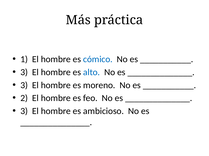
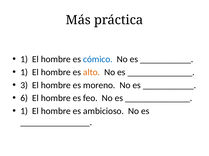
3: 3 -> 1 (24, 73)
alto colour: blue -> orange (92, 73)
2: 2 -> 6 (24, 99)
3: 3 -> 1 (24, 112)
